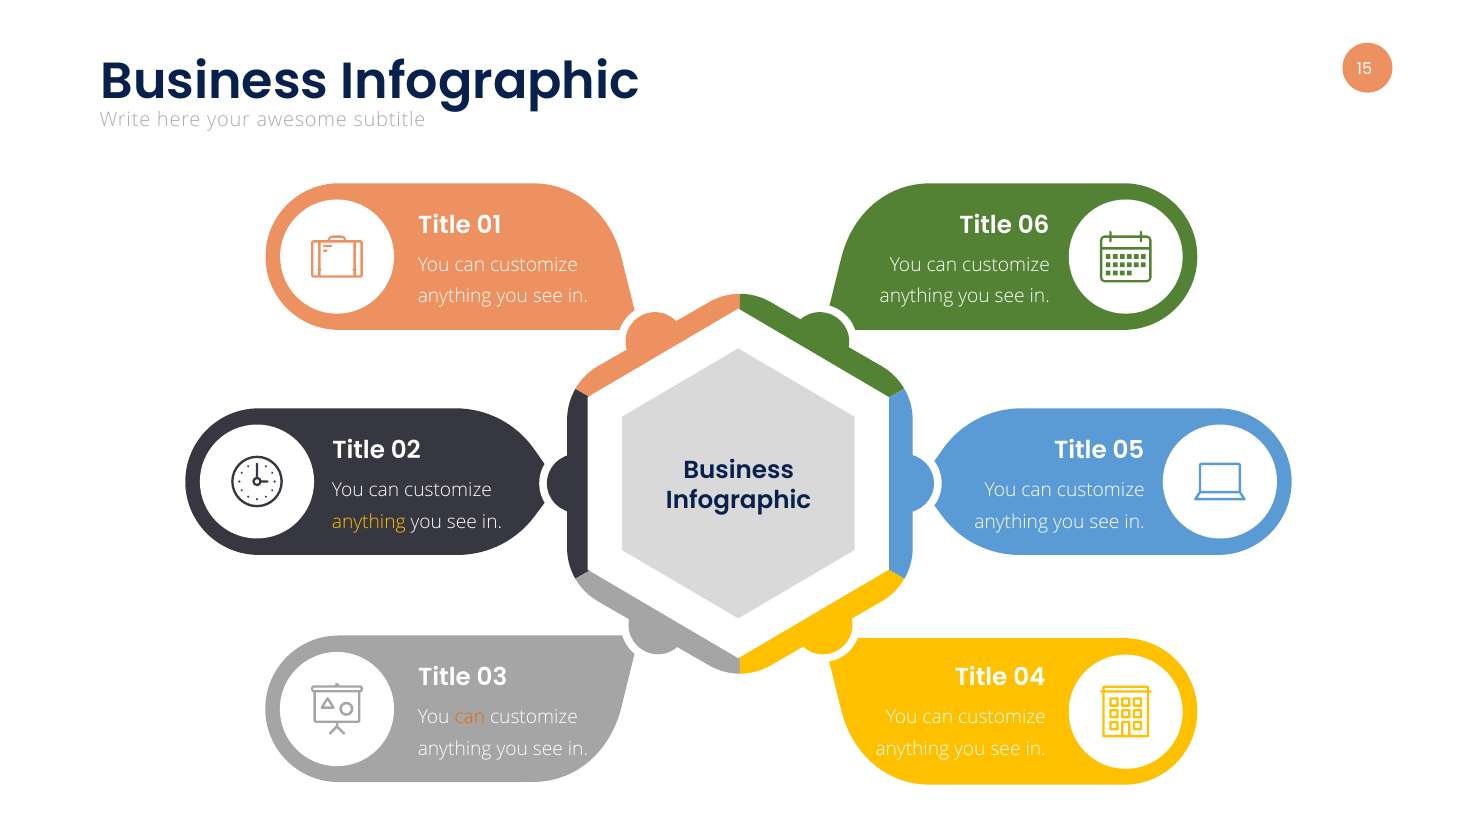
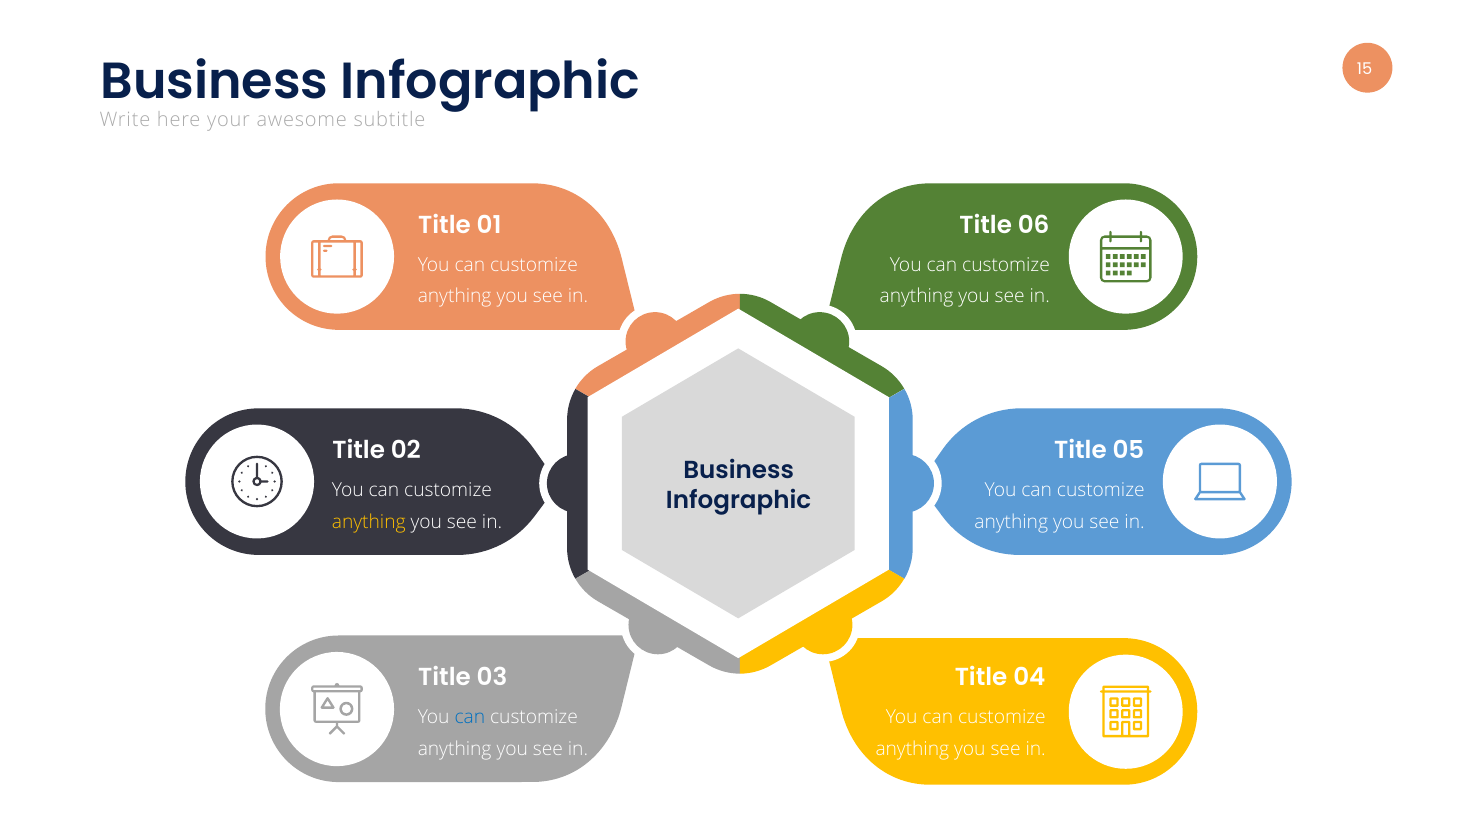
can colour: orange -> blue (470, 717)
